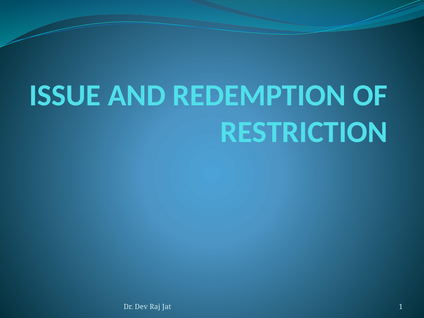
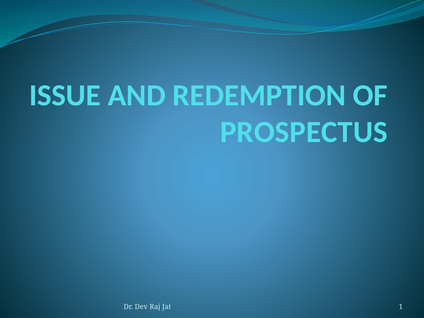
RESTRICTION: RESTRICTION -> PROSPECTUS (304, 132)
